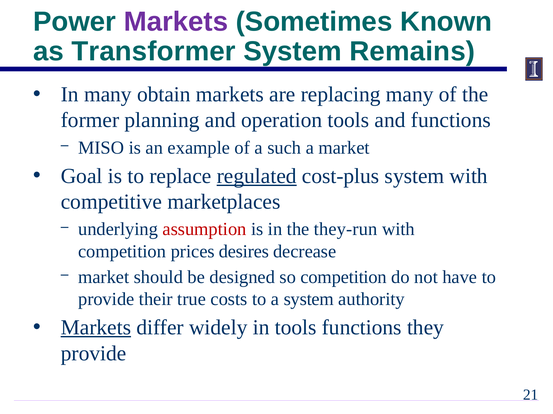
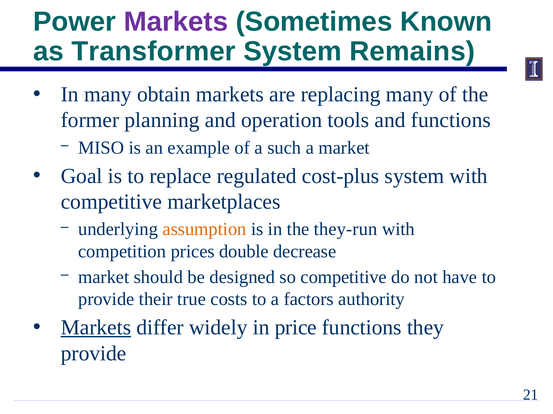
regulated underline: present -> none (257, 176)
assumption colour: red -> orange (204, 230)
desires: desires -> double (244, 252)
so competition: competition -> competitive (344, 278)
a system: system -> factors (309, 300)
in tools: tools -> price (296, 328)
